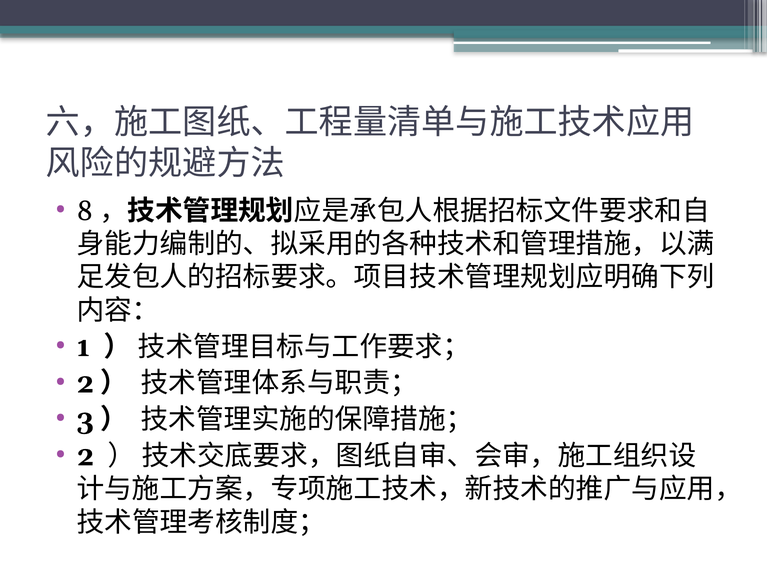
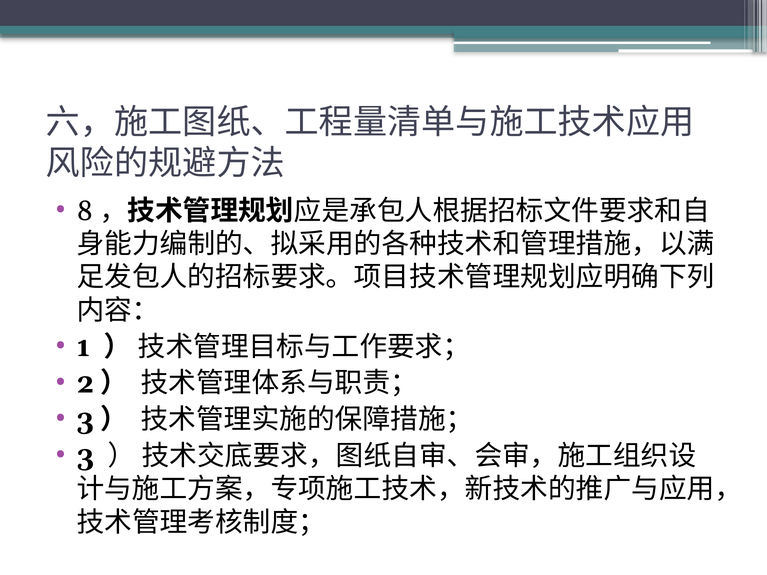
2: 2 -> 3 (85, 456)
